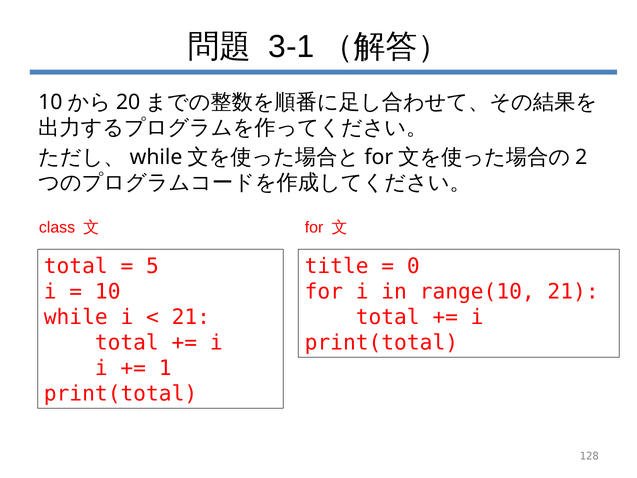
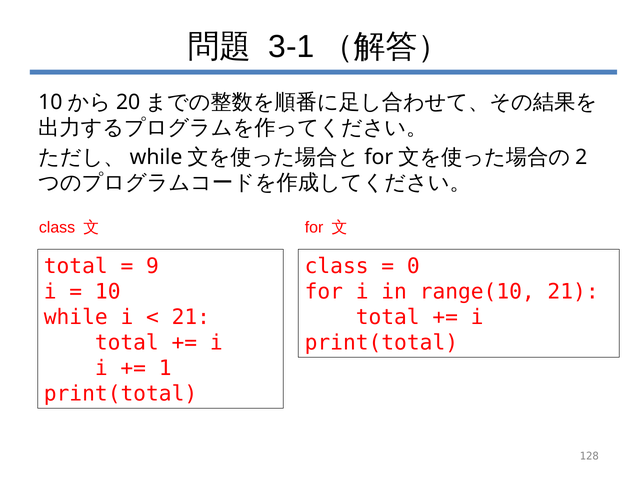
5: 5 -> 9 (152, 266)
title: title -> class (337, 266)
